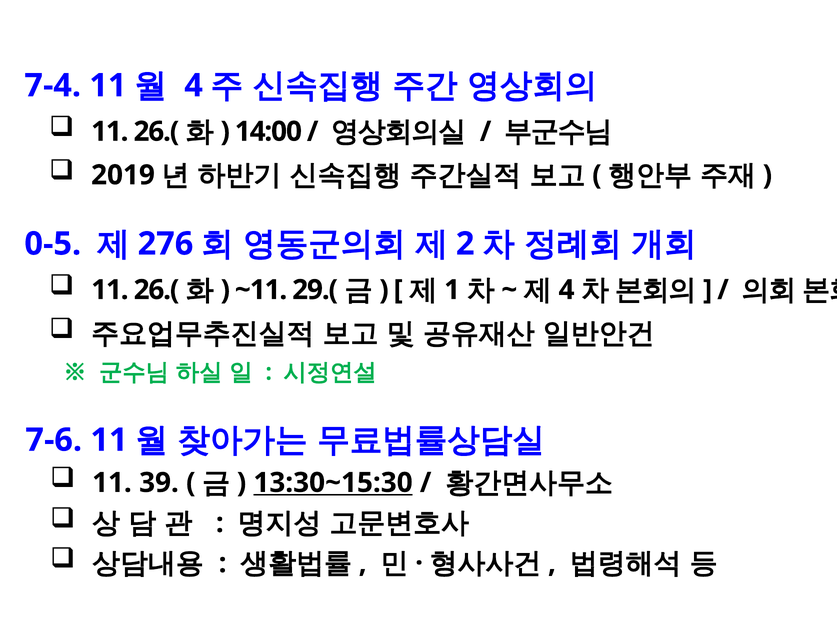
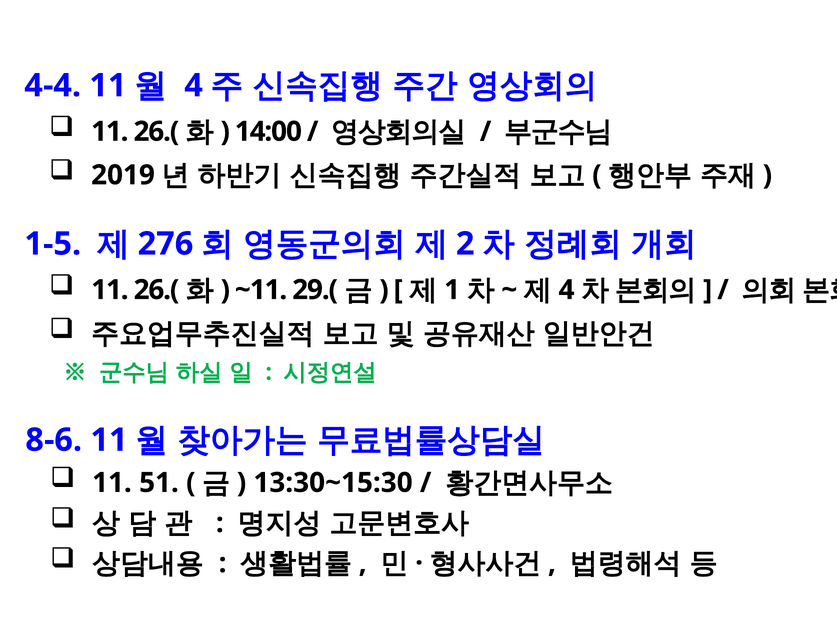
7-4: 7-4 -> 4-4 (53, 86)
0-5: 0-5 -> 1-5 (53, 244)
7-6: 7-6 -> 8-6 (54, 440)
39: 39 -> 51 (159, 483)
13:30~15:30 underline: present -> none (333, 483)
